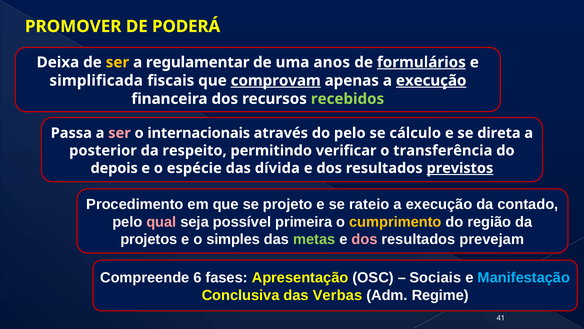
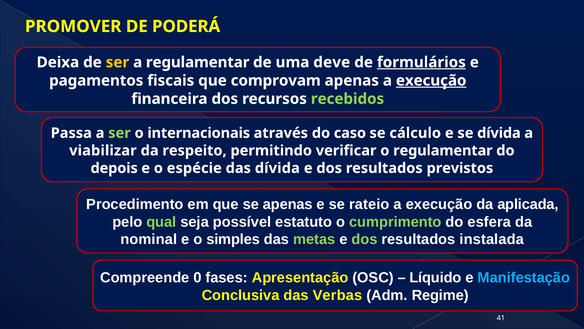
anos: anos -> deve (332, 62)
simplificada: simplificada -> pagamentos (96, 80)
comprovam underline: present -> none (276, 80)
ser colour: pink -> light green (120, 133)
do pelo: pelo -> caso (350, 133)
se direta: direta -> dívida (499, 133)
posterior: posterior -> viabilizar (103, 150)
o transferência: transferência -> regulamentar (443, 150)
previstos underline: present -> none (460, 168)
se projeto: projeto -> apenas (288, 204)
contado: contado -> aplicada (528, 204)
qual colour: pink -> light green (161, 222)
primeira: primeira -> estatuto (304, 222)
cumprimento colour: yellow -> light green (395, 222)
região: região -> esfera (489, 222)
projetos: projetos -> nominal (149, 239)
dos colour: pink -> light green (365, 239)
prevejam: prevejam -> instalada (492, 239)
6: 6 -> 0 (198, 277)
Sociais: Sociais -> Líquido (435, 277)
